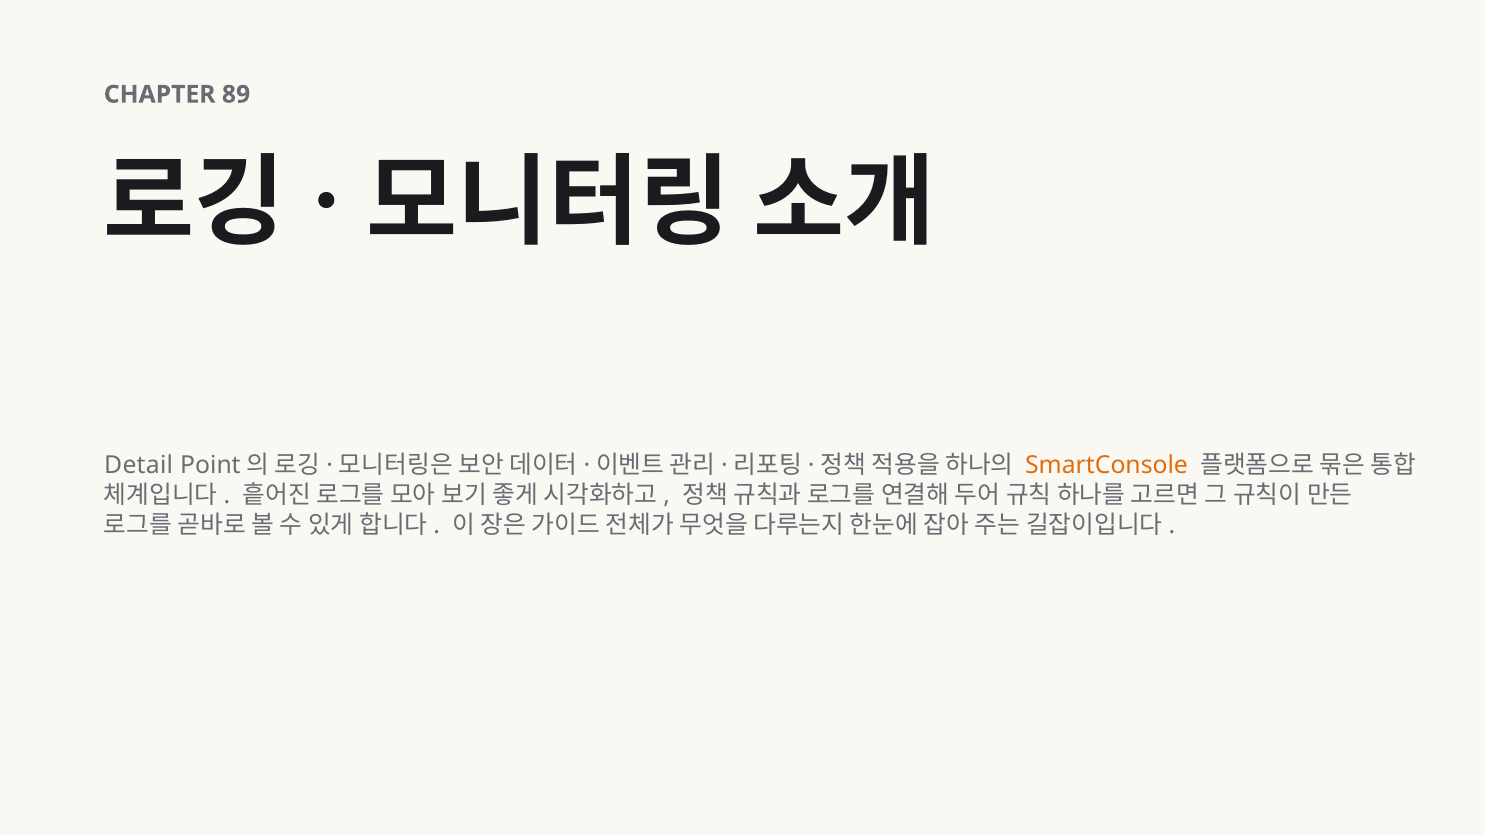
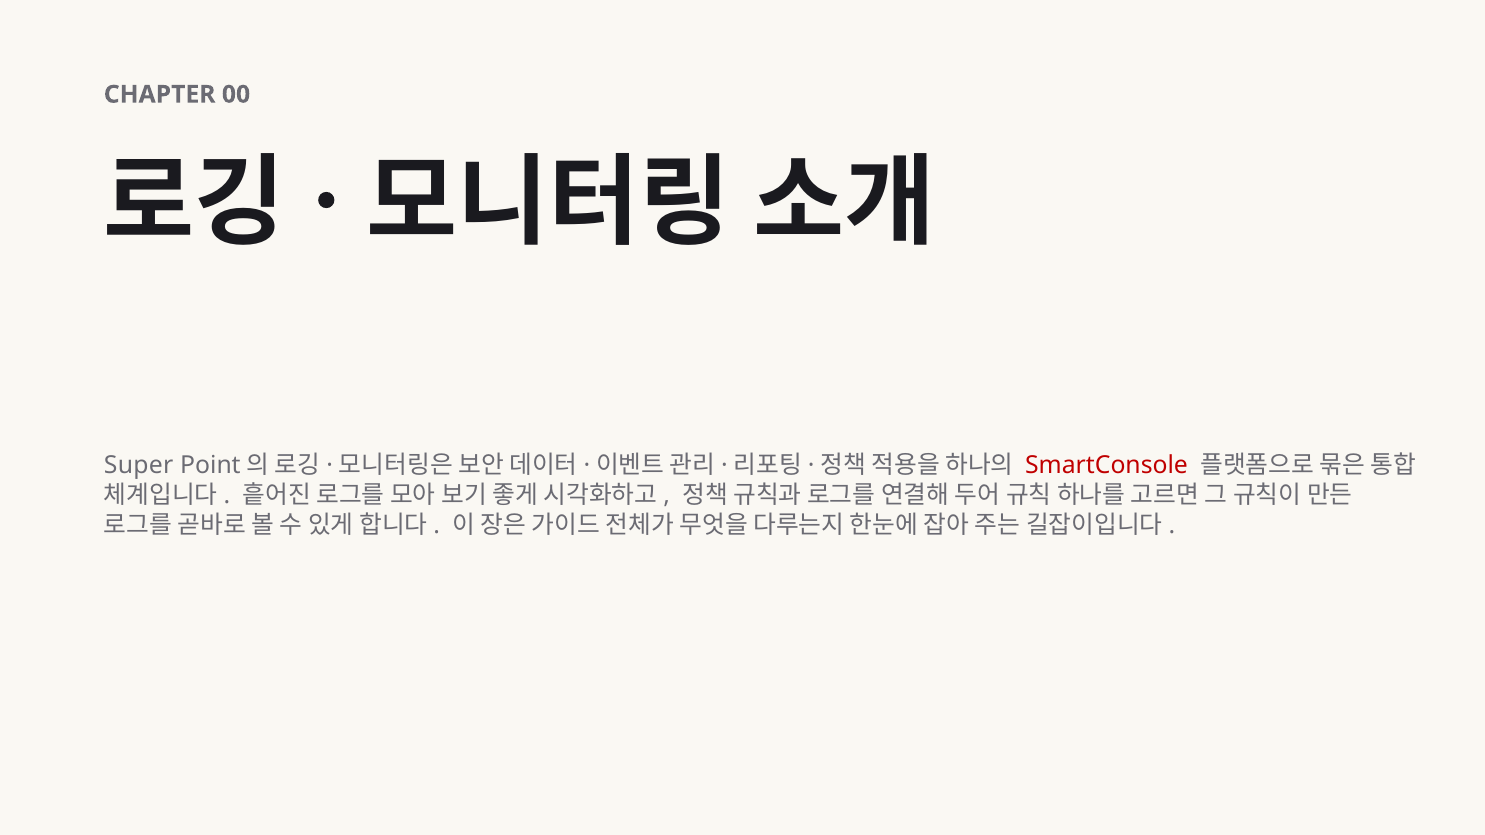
89: 89 -> 00 (236, 94)
Detail: Detail -> Super (139, 466)
SmartConsole colour: orange -> red (1107, 466)
